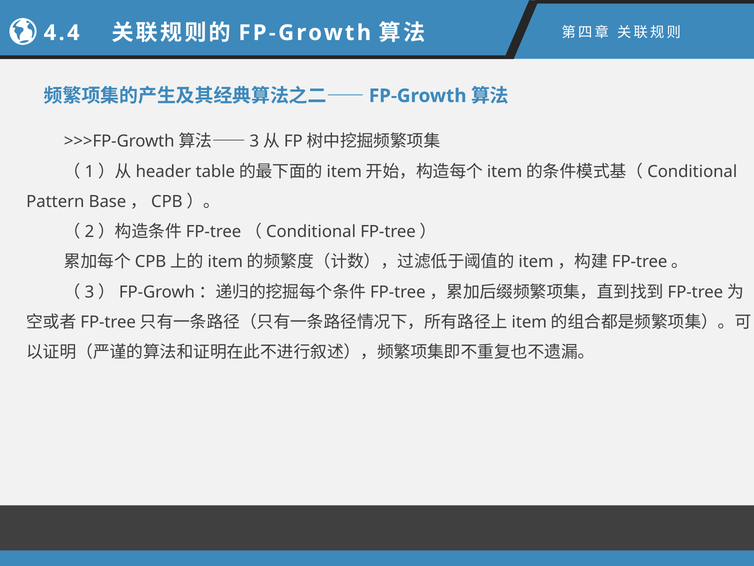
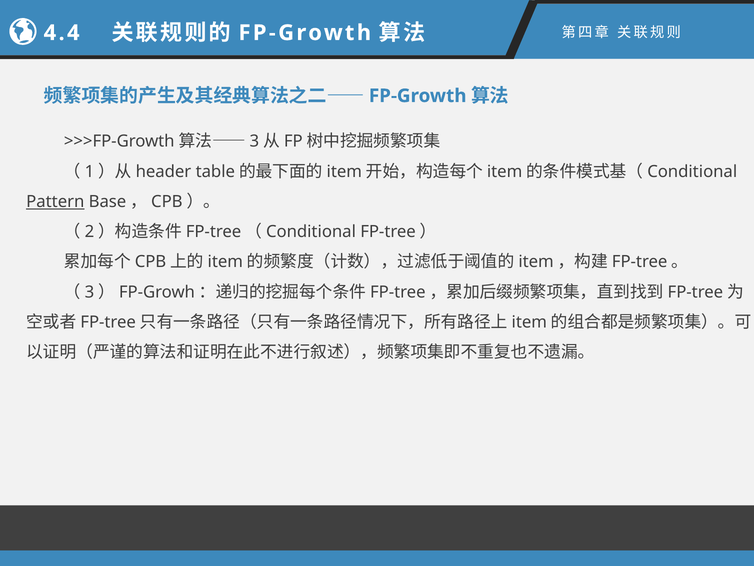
Pattern underline: none -> present (55, 201)
